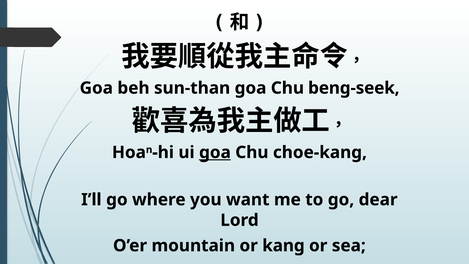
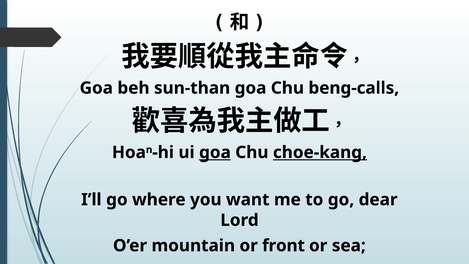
beng-seek: beng-seek -> beng-calls (354, 88)
choe-kang underline: none -> present (320, 152)
kang: kang -> front (283, 245)
